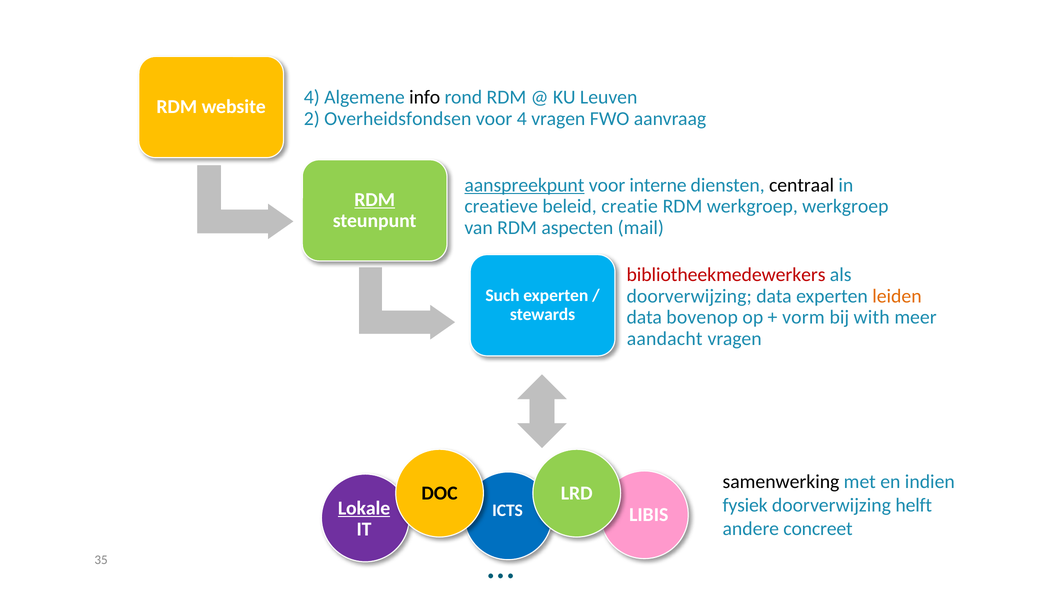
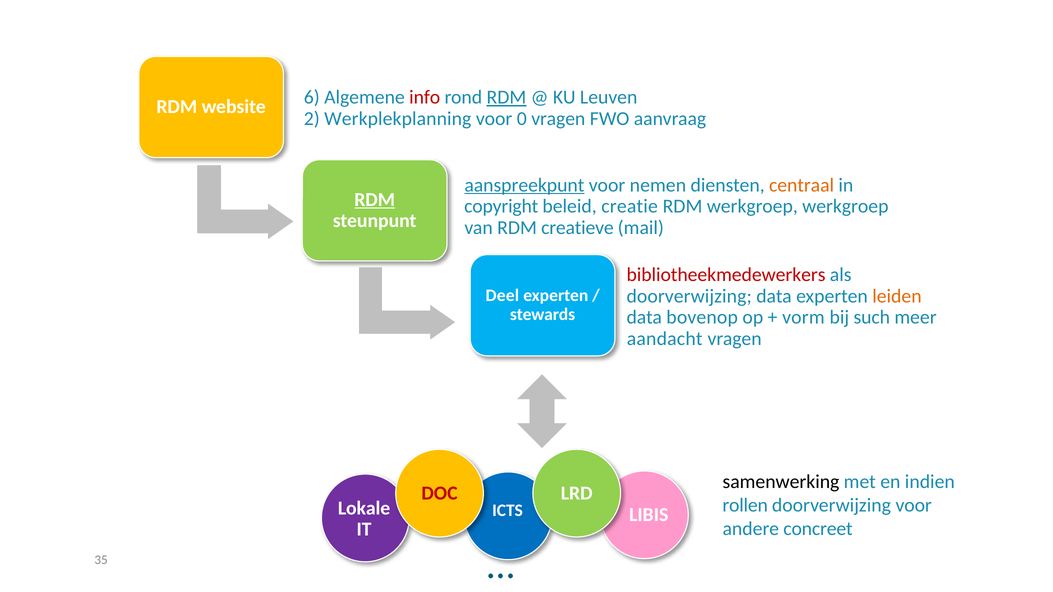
website 4: 4 -> 6 (312, 97)
info colour: black -> red (425, 97)
RDM underline: none -> present (506, 97)
Overheidsfondsen: Overheidsfondsen -> Werkplekplanning (398, 119)
voor 4: 4 -> 0 (522, 119)
interne: interne -> nemen (658, 185)
centraal colour: black -> orange (802, 185)
creatieve: creatieve -> copyright (501, 206)
aspecten: aspecten -> creatieve (577, 228)
Such: Such -> Deel (502, 296)
with: with -> such (872, 318)
DOC colour: black -> red (440, 493)
fysiek: fysiek -> rollen (745, 505)
doorverwijzing helft: helft -> voor (914, 505)
Lokale underline: present -> none (364, 508)
